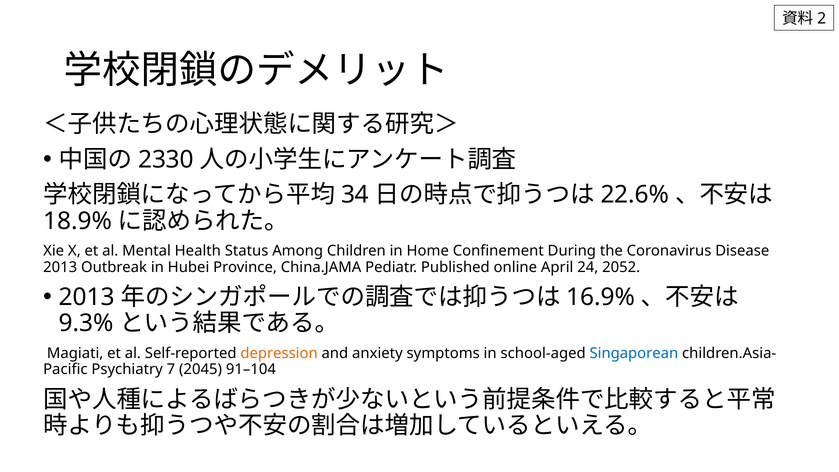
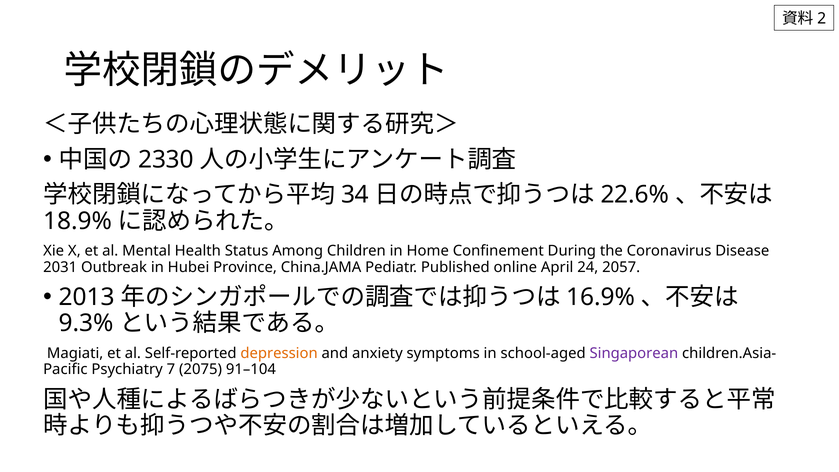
2013: 2013 -> 2031 (60, 267)
2052: 2052 -> 2057 (621, 267)
Singaporean colour: blue -> purple (634, 353)
2045: 2045 -> 2075 (201, 369)
